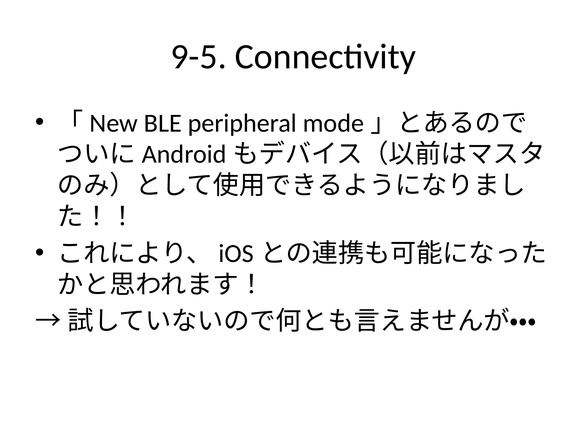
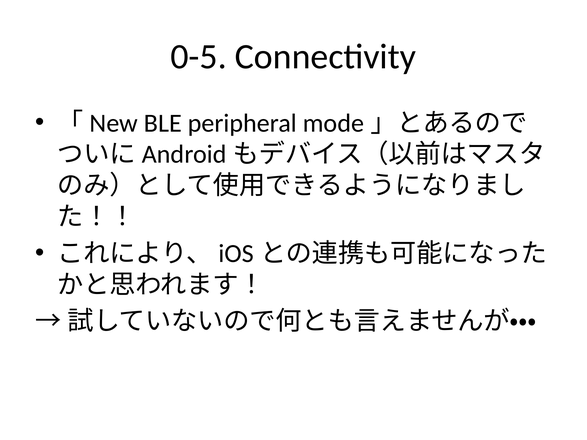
9-5: 9-5 -> 0-5 (199, 57)
